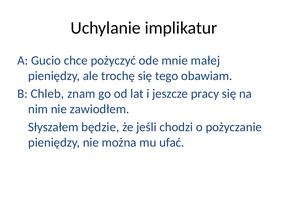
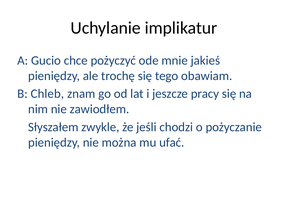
małej: małej -> jakieś (205, 60)
będzie: będzie -> zwykle (100, 127)
